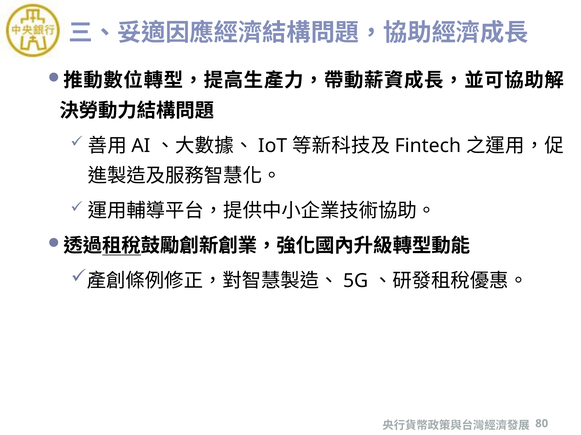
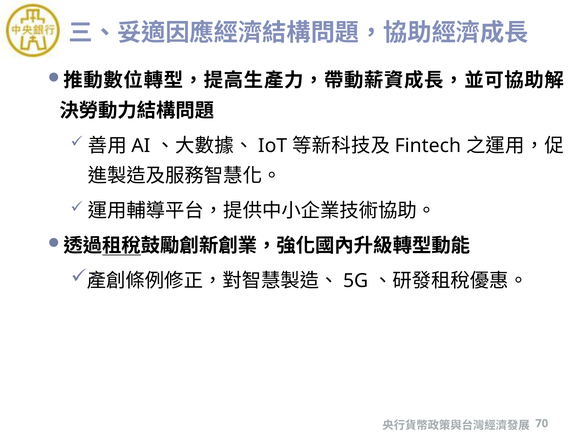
80: 80 -> 70 (542, 424)
